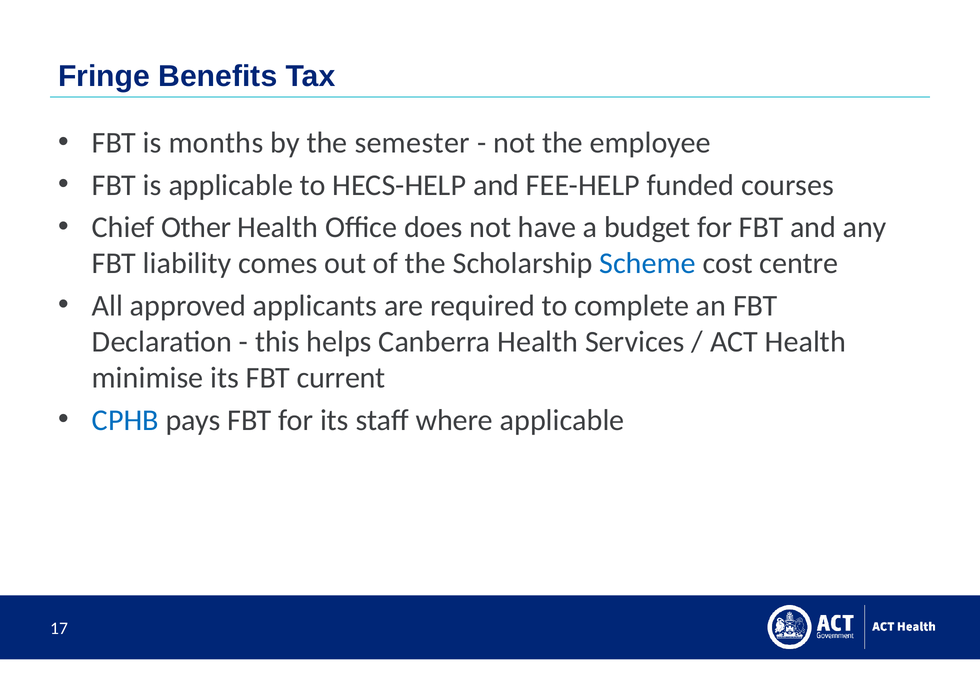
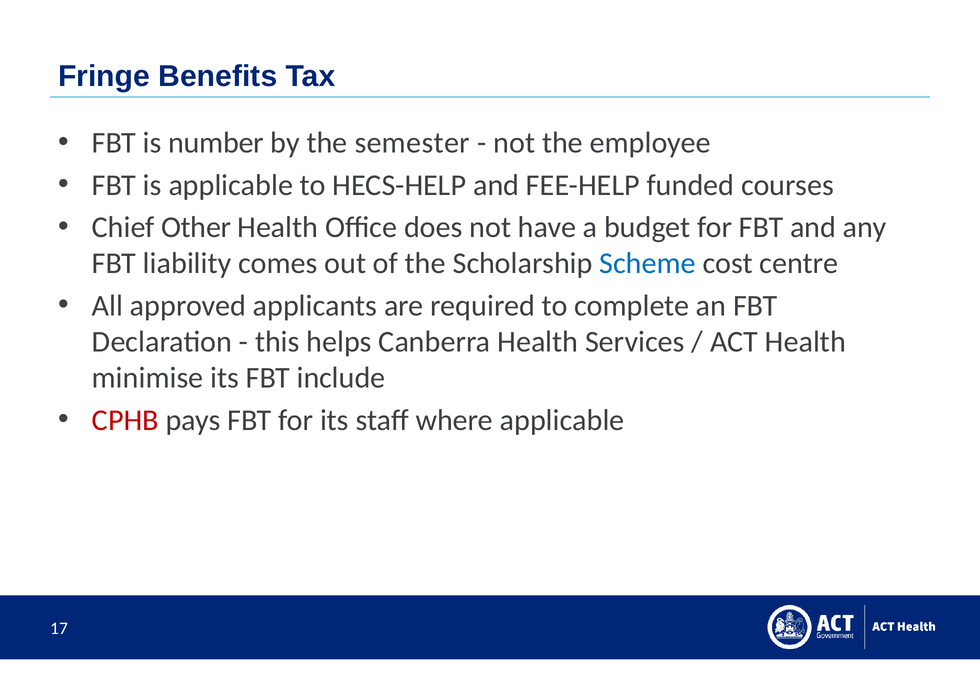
months: months -> number (216, 143)
current: current -> include (341, 378)
CPHB colour: blue -> red (125, 420)
